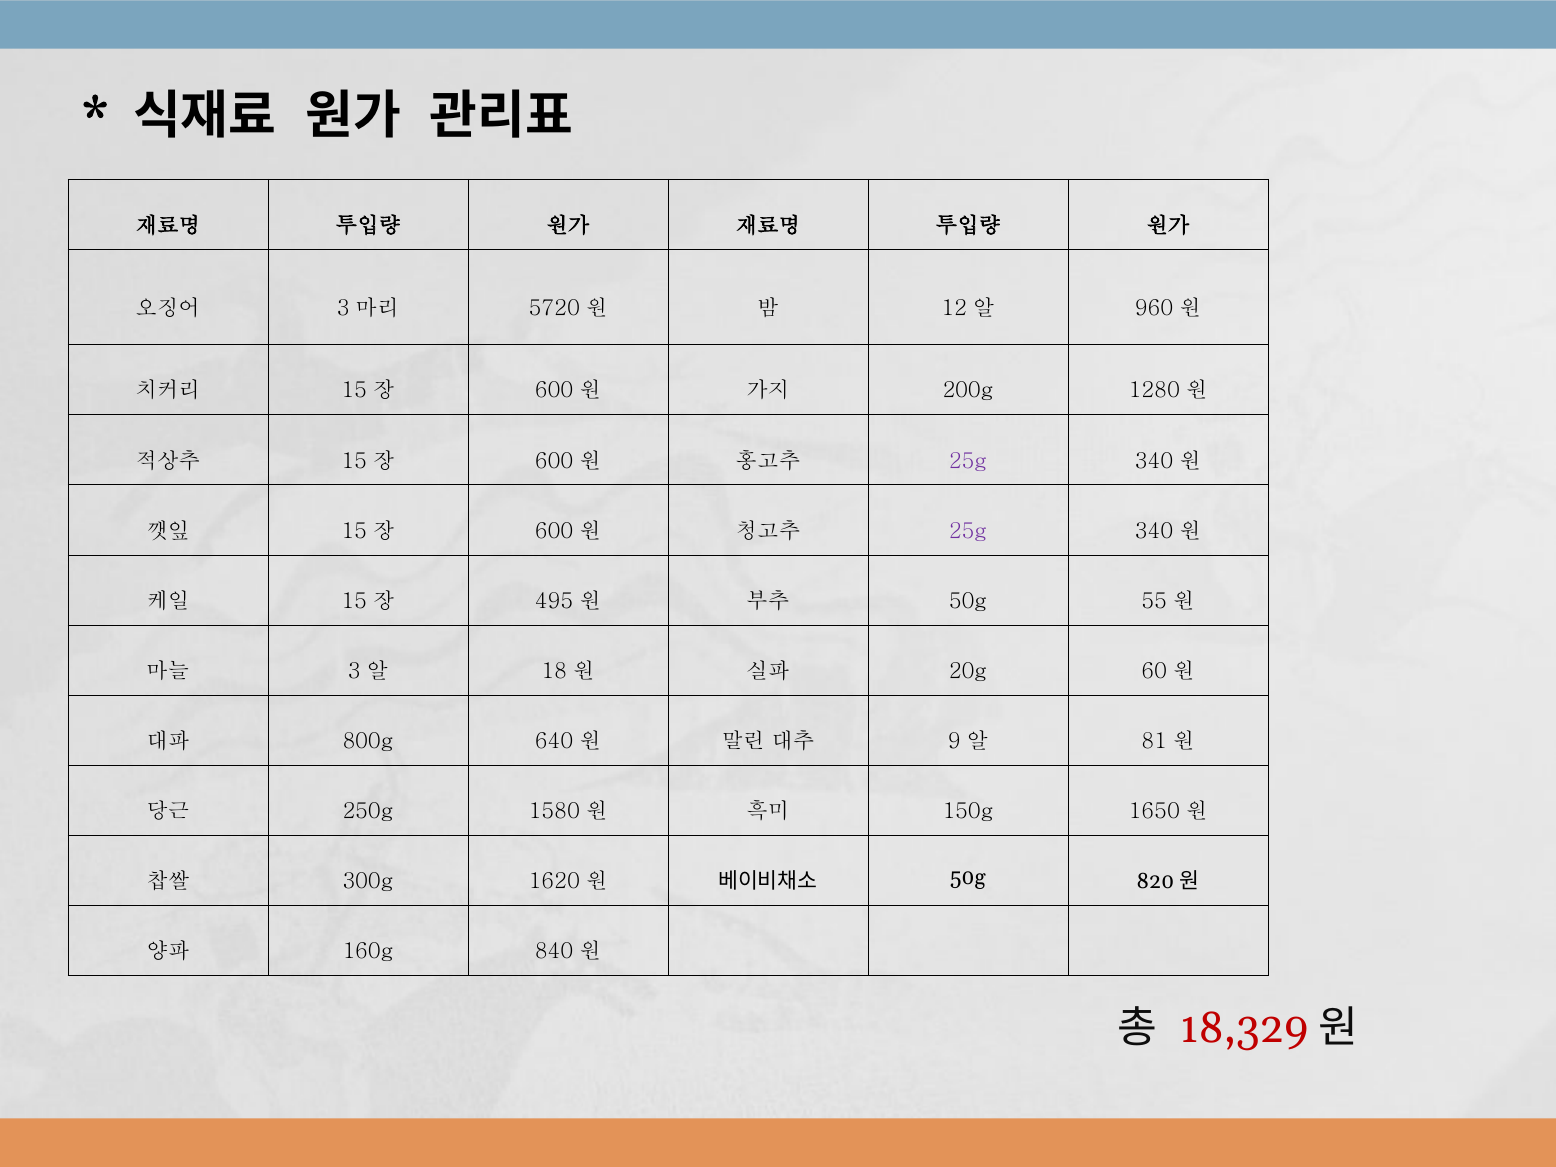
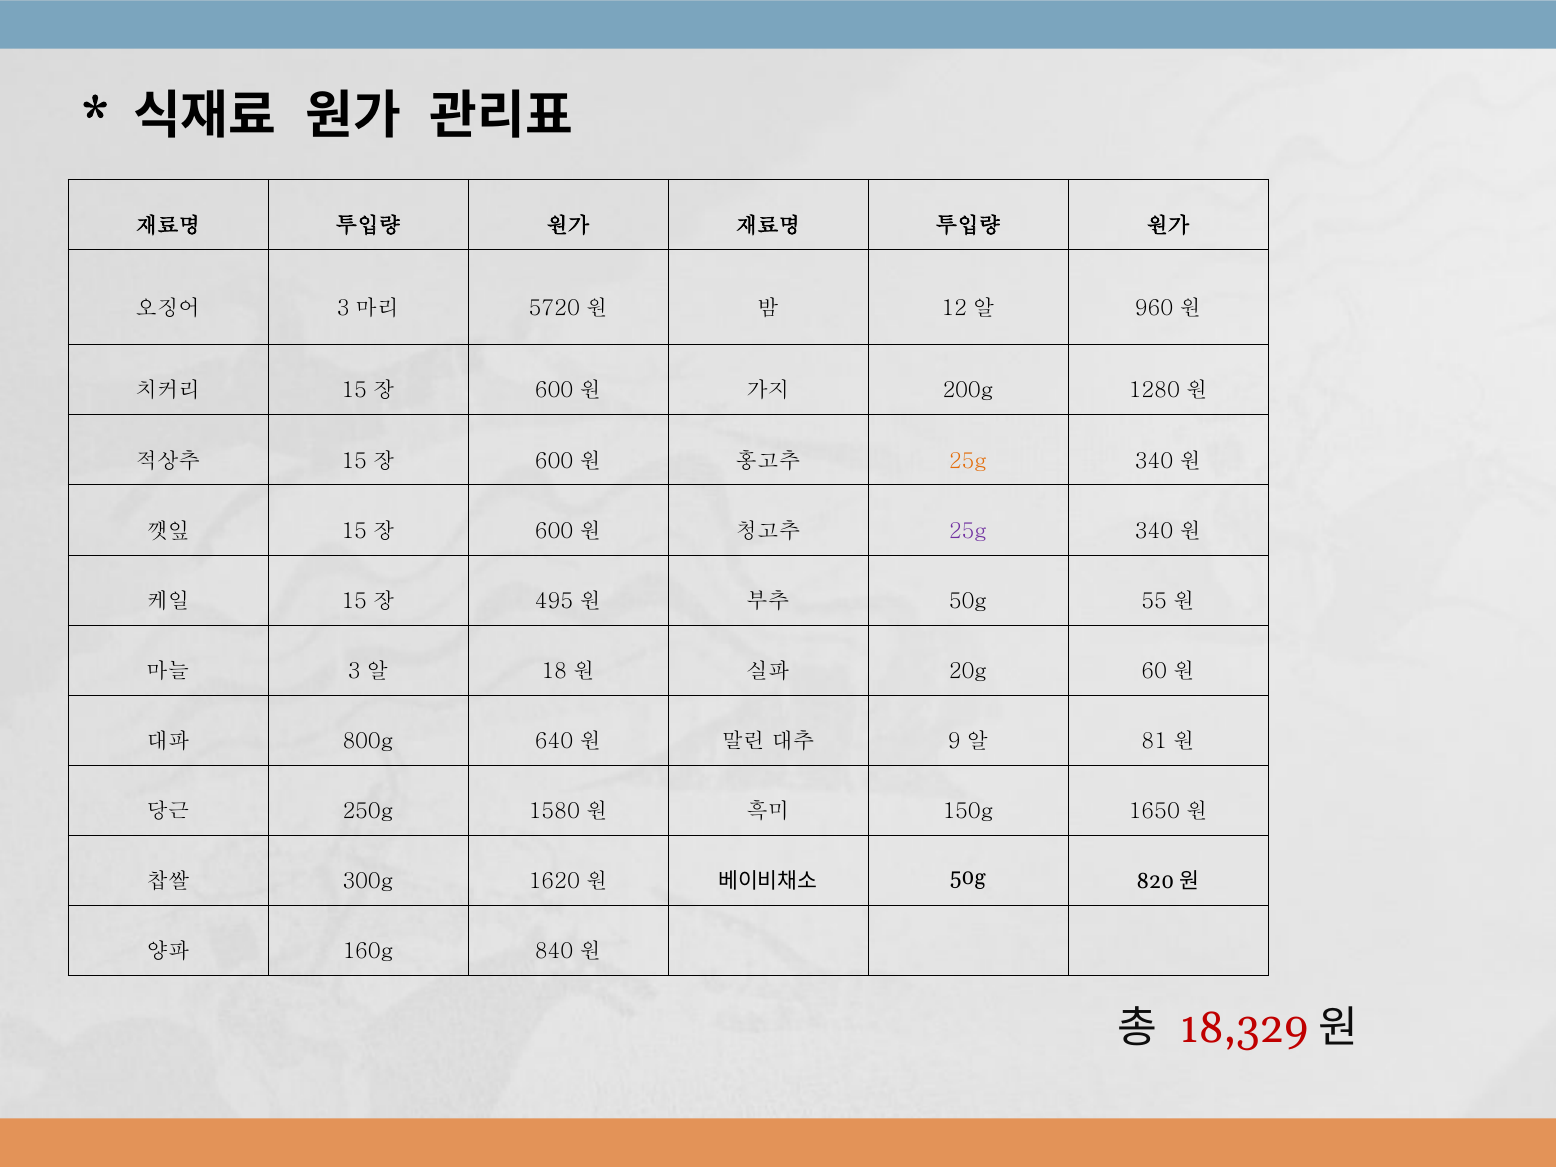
25g colour: purple -> orange (968, 461)
